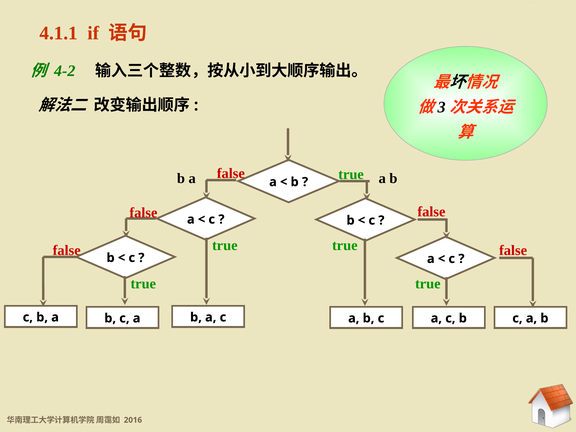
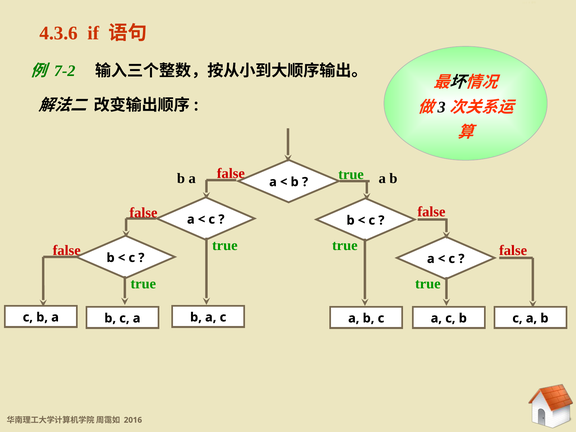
4.1.1: 4.1.1 -> 4.3.6 (59, 33)
4-2: 4-2 -> 7-2 (65, 71)
